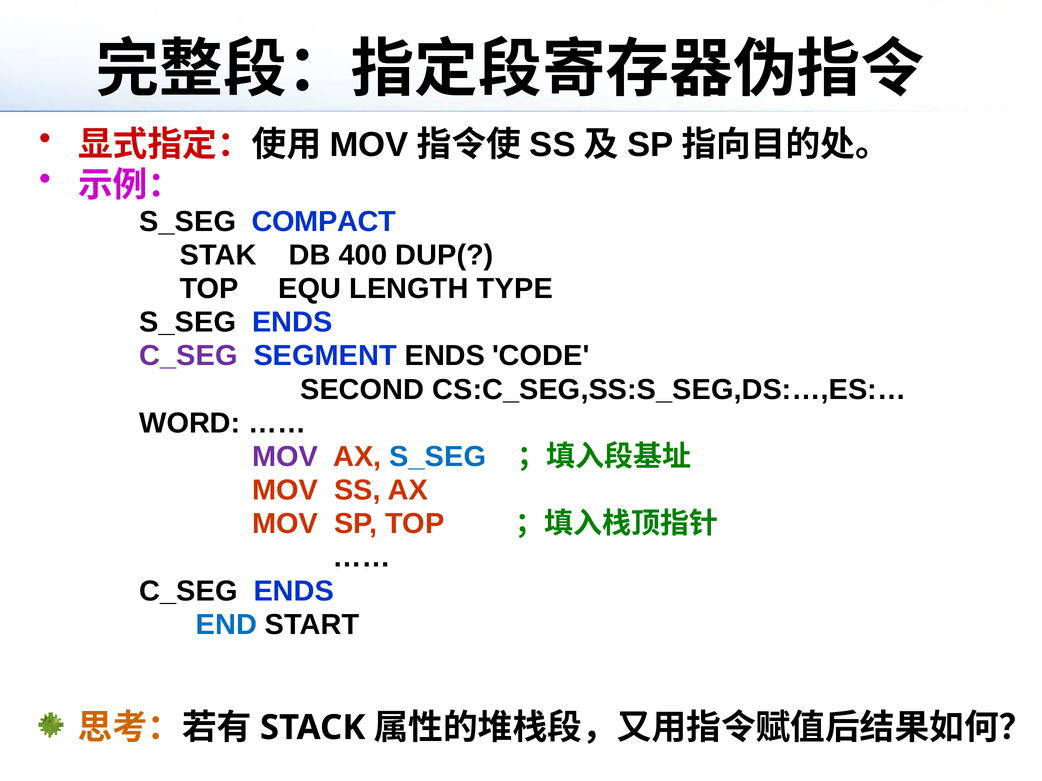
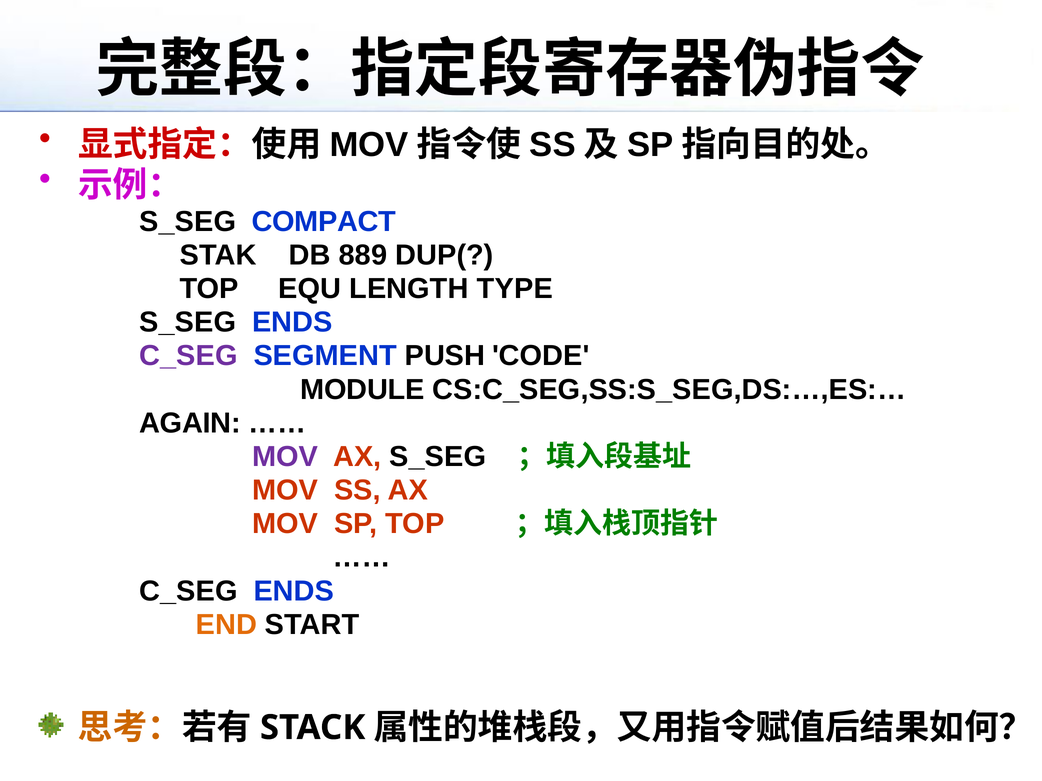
400: 400 -> 889 (363, 255)
SEGMENT ENDS: ENDS -> PUSH (445, 356)
SECOND: SECOND -> MODULE (362, 390)
WORD: WORD -> AGAIN (190, 423)
S_SEG colour: blue -> black (438, 457)
END colour: blue -> orange (226, 625)
